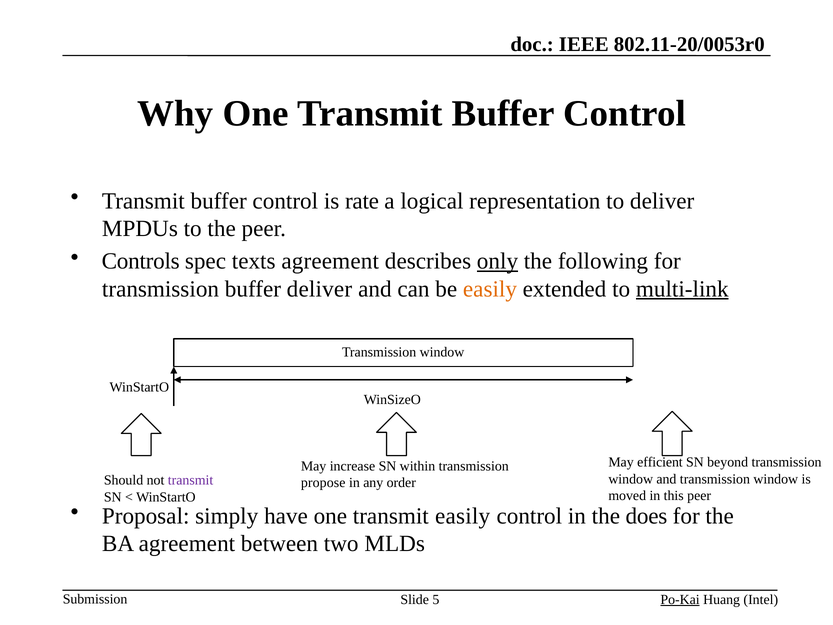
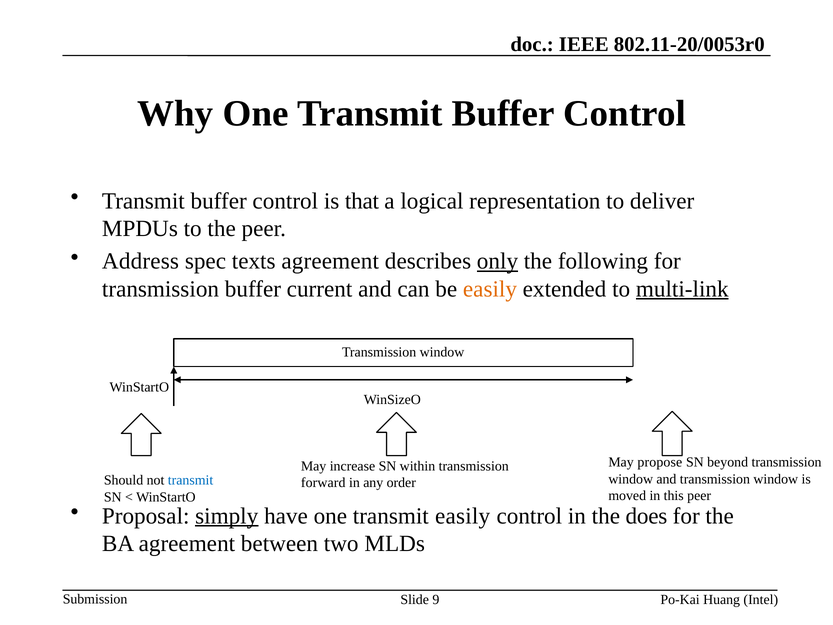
rate: rate -> that (362, 201)
Controls: Controls -> Address (140, 261)
buffer deliver: deliver -> current (320, 289)
efficient: efficient -> propose (660, 462)
transmit colour: purple -> blue (191, 480)
propose: propose -> forward (323, 483)
simply underline: none -> present (227, 516)
5: 5 -> 9 (436, 599)
Po-Kai underline: present -> none (680, 599)
